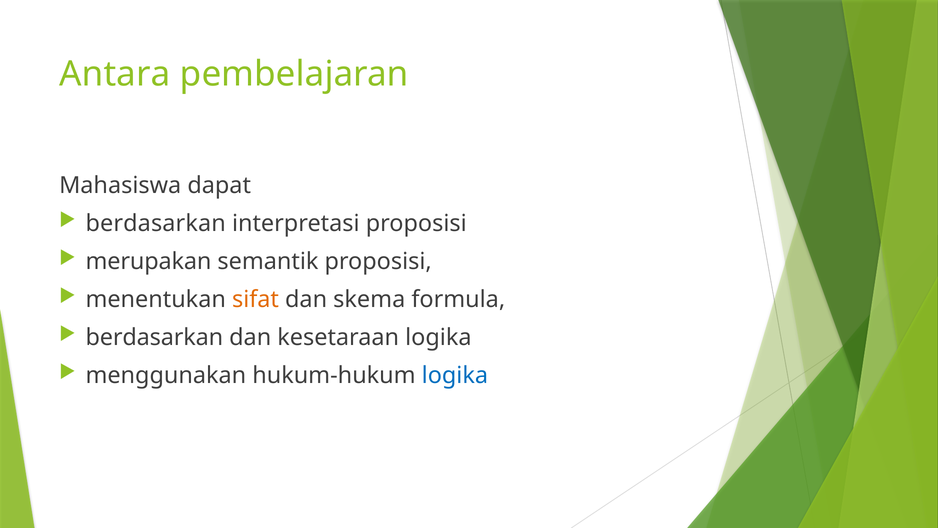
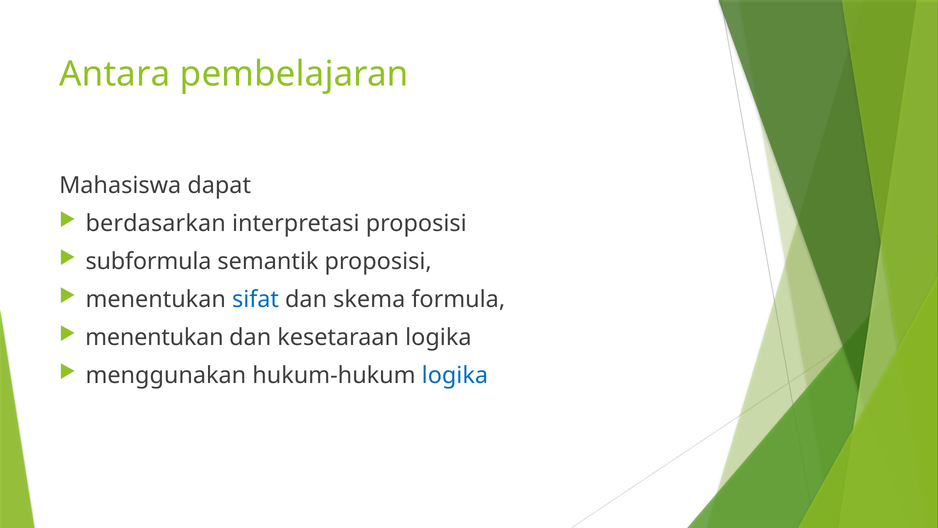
merupakan: merupakan -> subformula (149, 261)
sifat colour: orange -> blue (256, 299)
berdasarkan: berdasarkan -> menentukan (154, 337)
